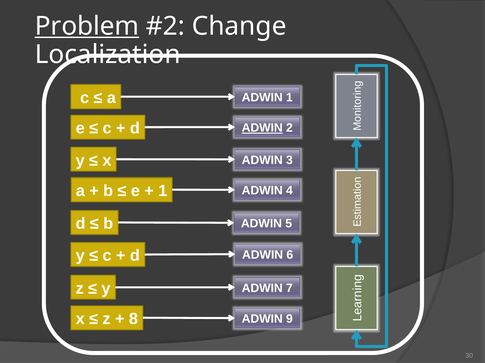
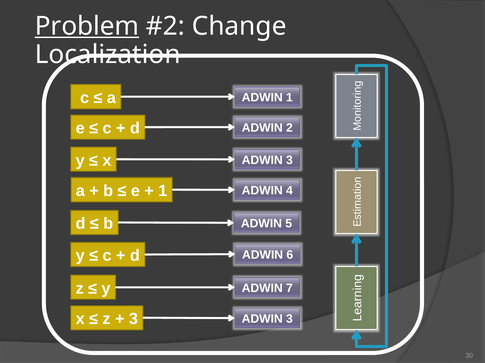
ADWIN underline: present -> none (262, 128)
8: 8 -> 3 (133, 320)
9: 9 -> 3 (289, 320)
